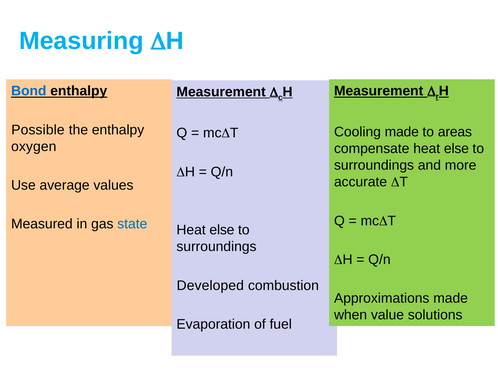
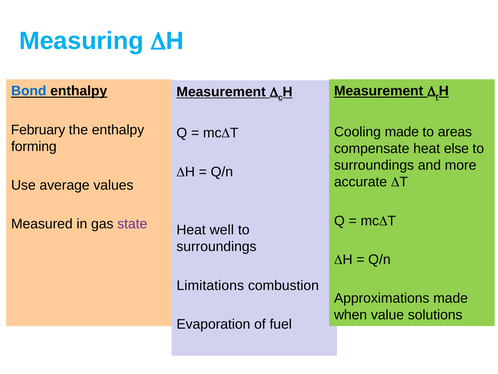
Possible: Possible -> February (38, 130)
oxygen: oxygen -> forming (34, 146)
state colour: blue -> purple (132, 224)
else: else -> well (222, 230)
Developed: Developed -> Limitations (210, 285)
